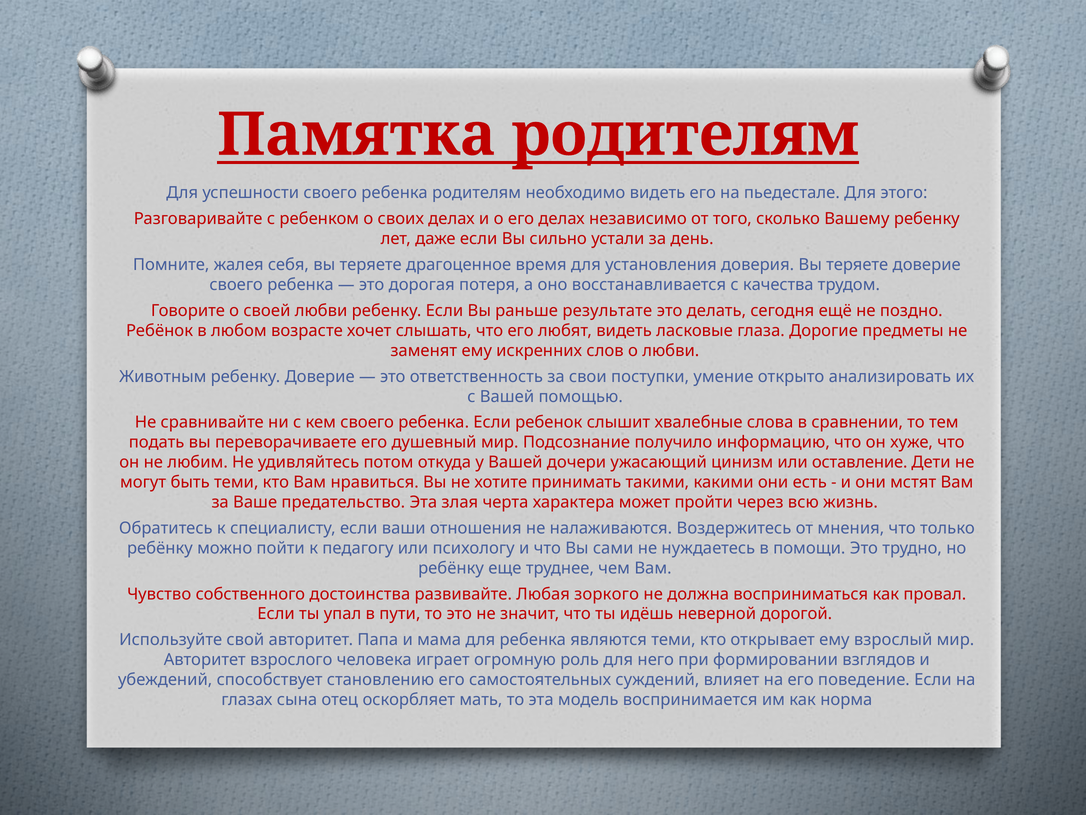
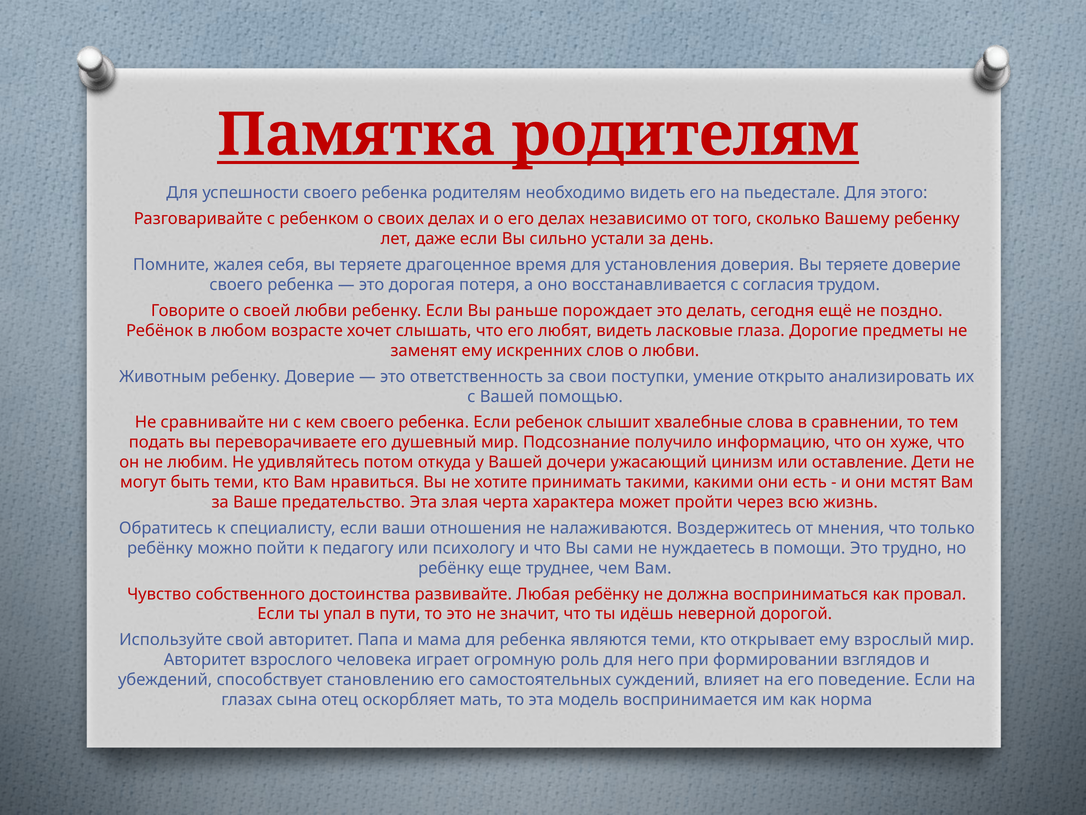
качества: качества -> согласия (778, 285)
результате: результате -> порождает (607, 311)
Любая зоркого: зоркого -> ребёнку (607, 594)
